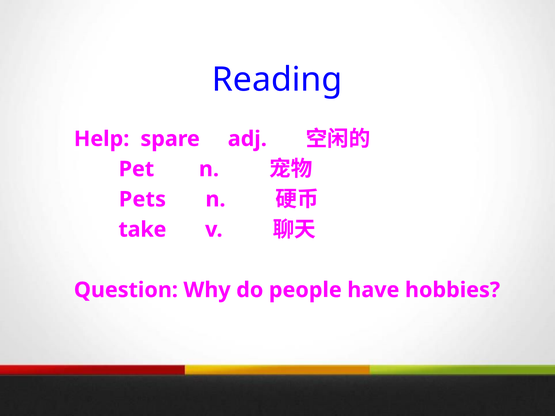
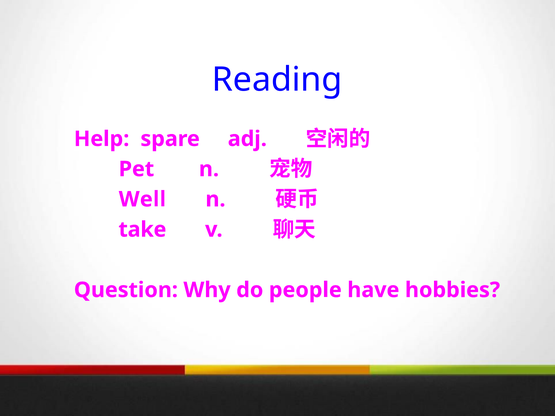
Pets: Pets -> Well (142, 199)
